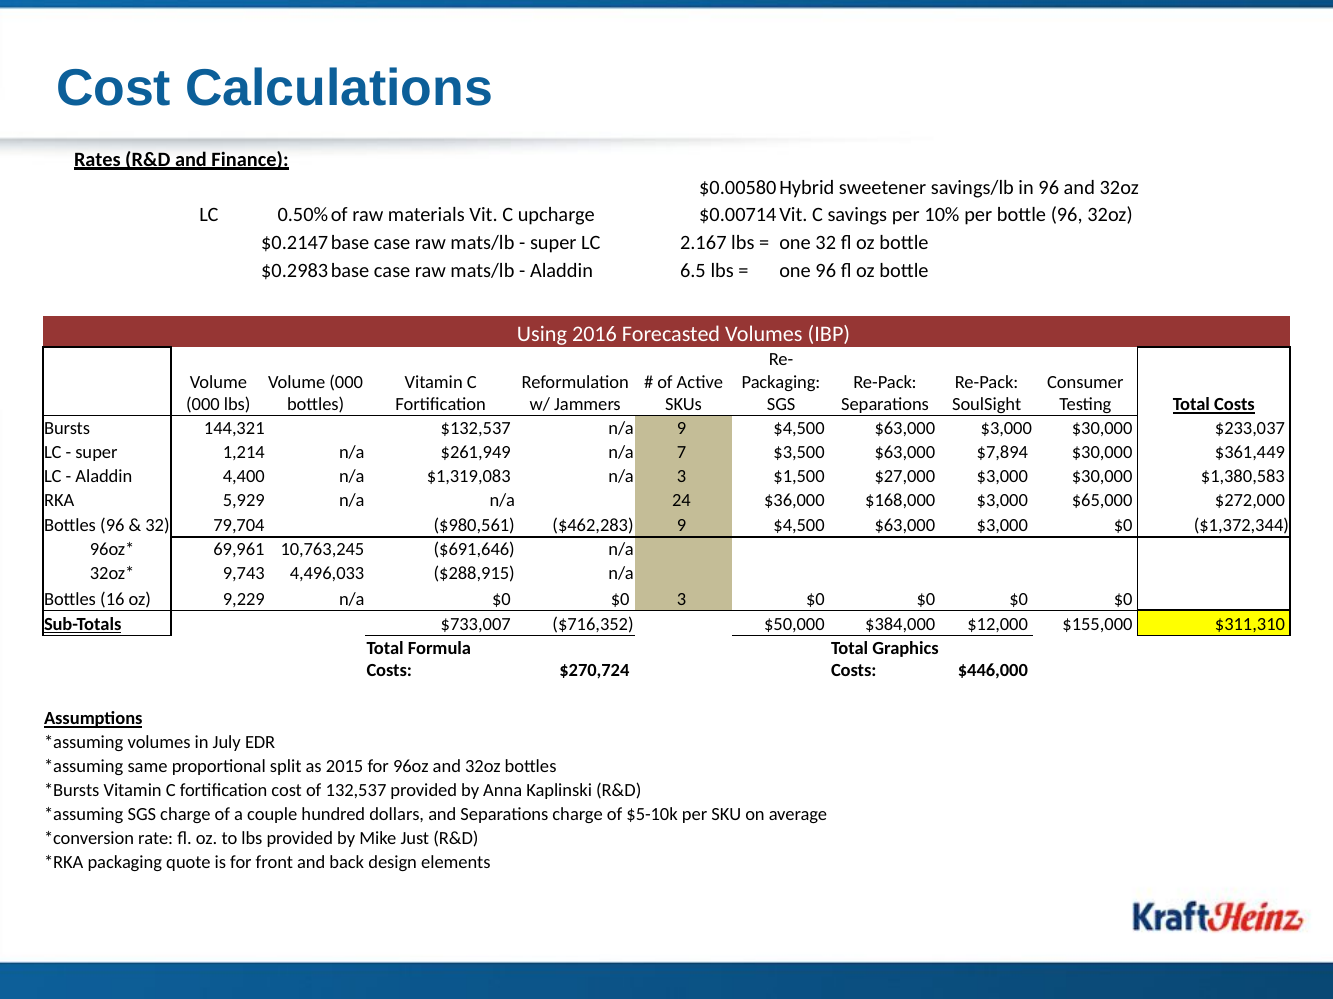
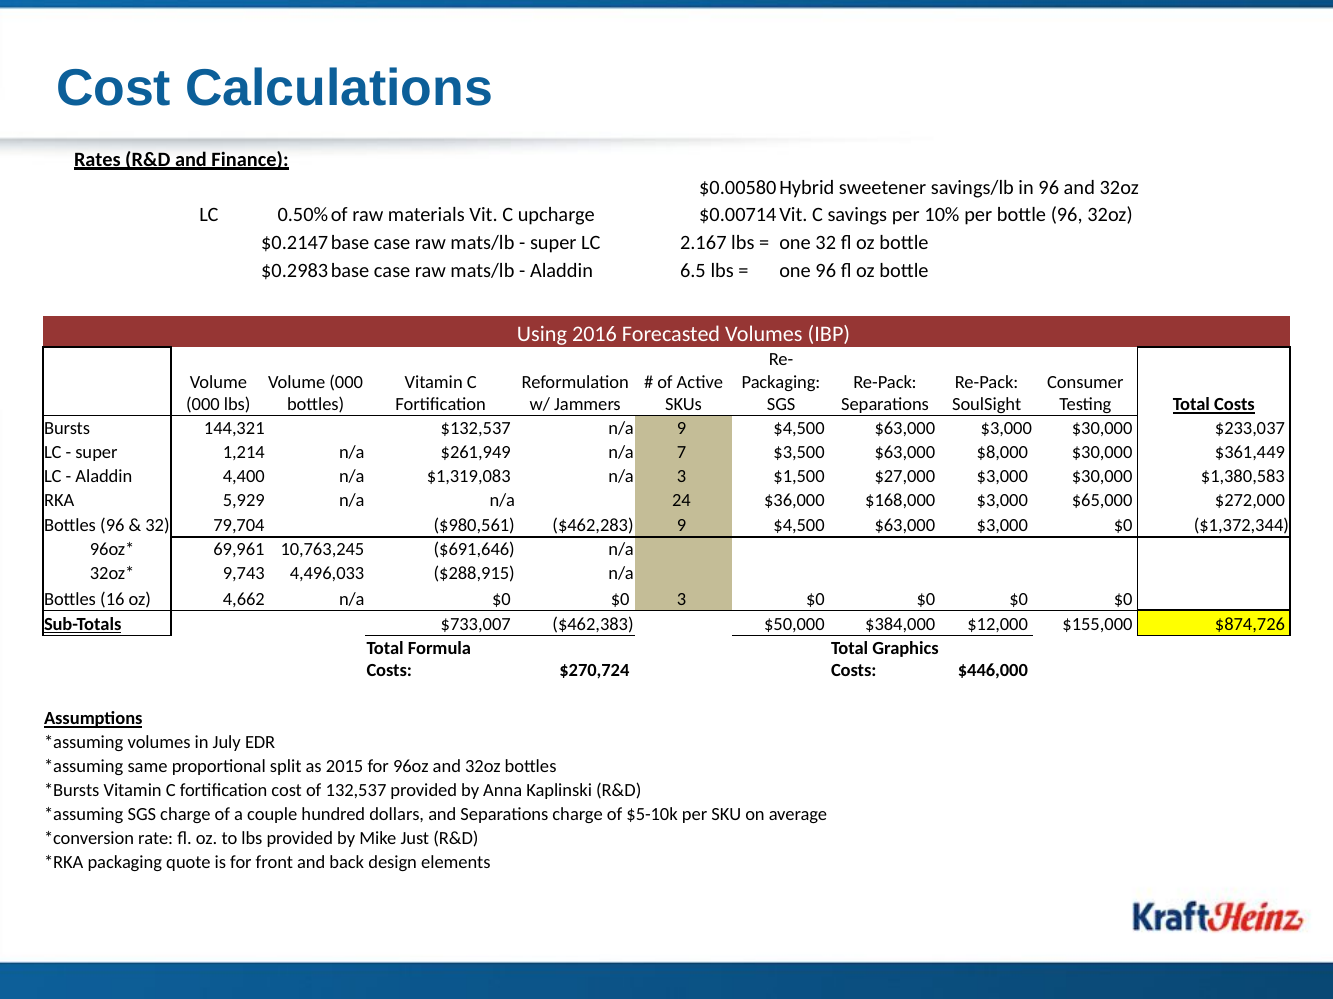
$7,894: $7,894 -> $8,000 (1002, 453)
9,229: 9,229 -> 4,662 (244, 600)
$716,352: $716,352 -> $462,383 (593, 625)
$311,310: $311,310 -> $874,726 (1250, 625)
